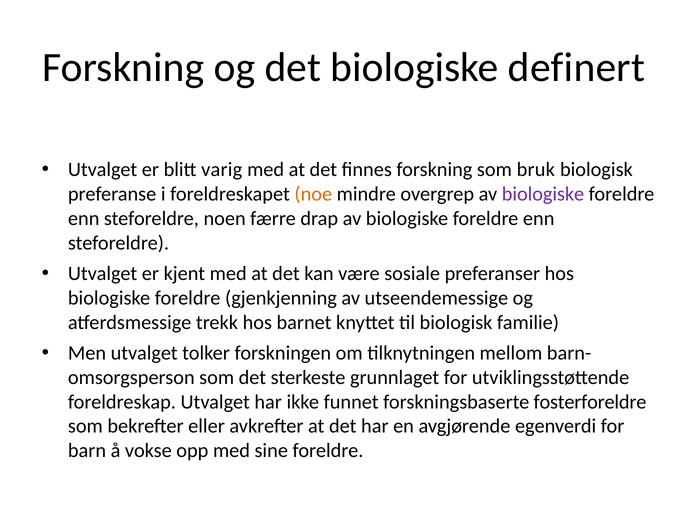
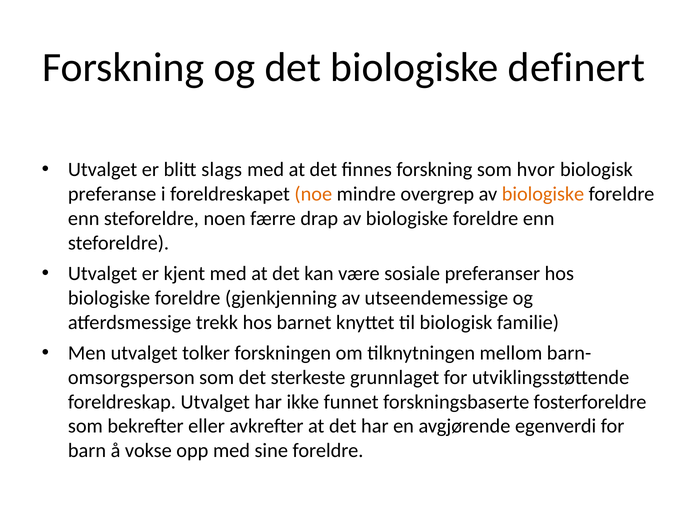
varig: varig -> slags (222, 170)
bruk: bruk -> hvor (536, 170)
biologiske colour: purple -> orange (543, 194)
